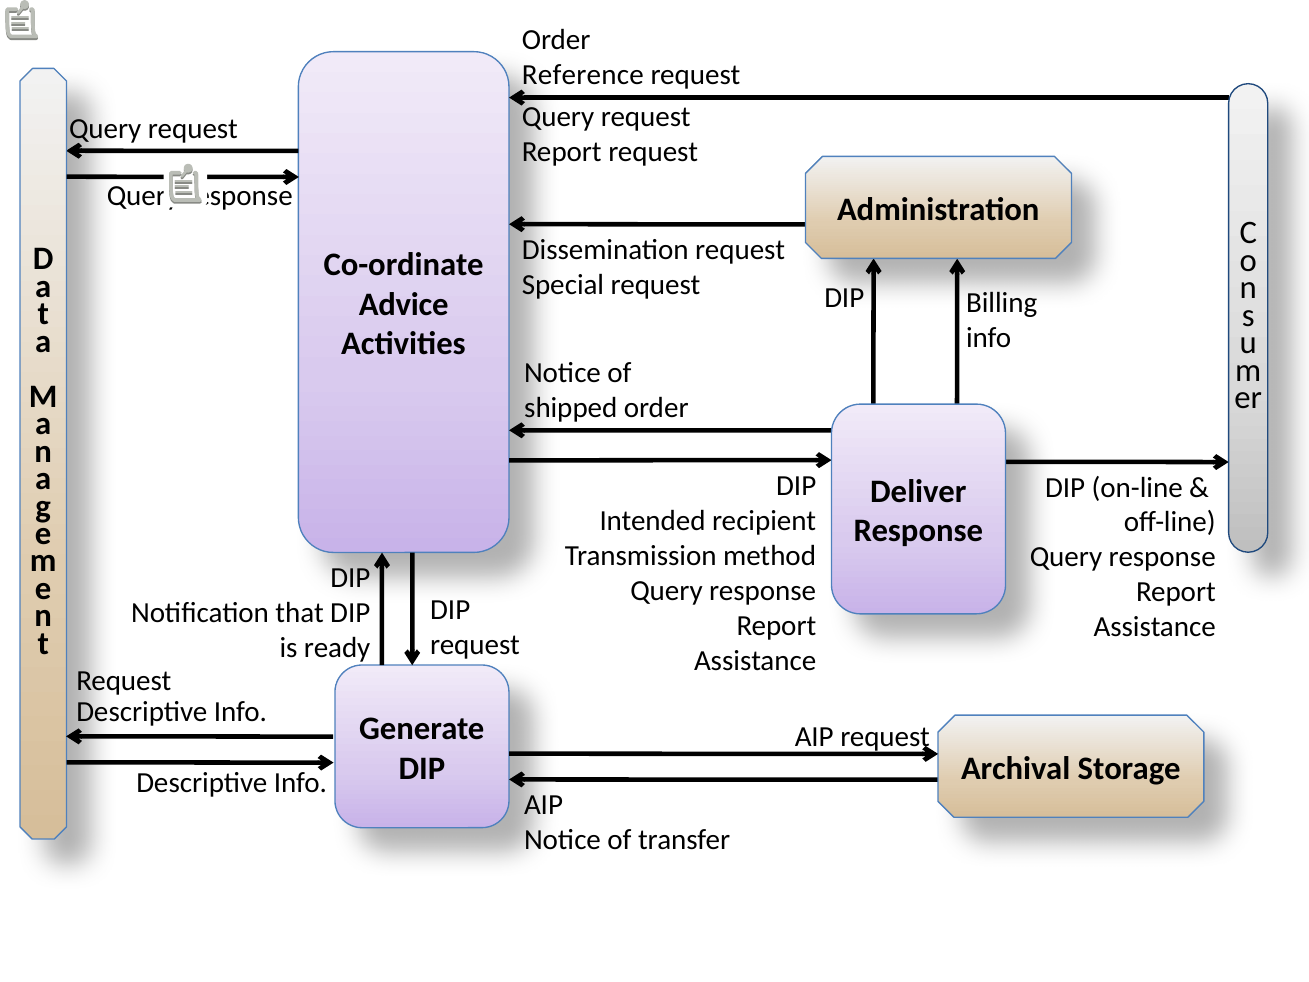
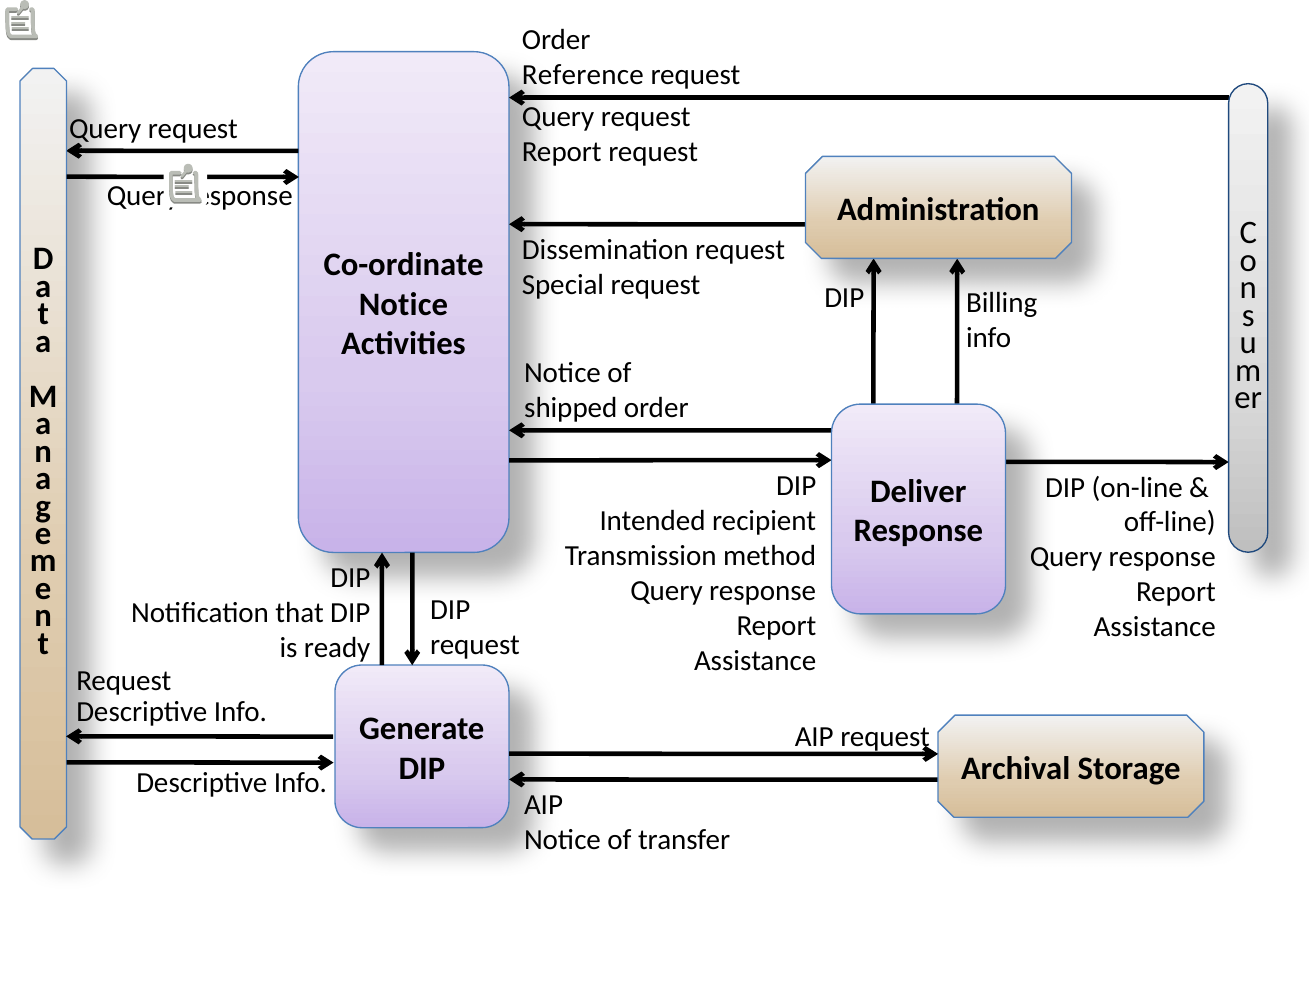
Advice: Advice -> Notice (403, 304)
